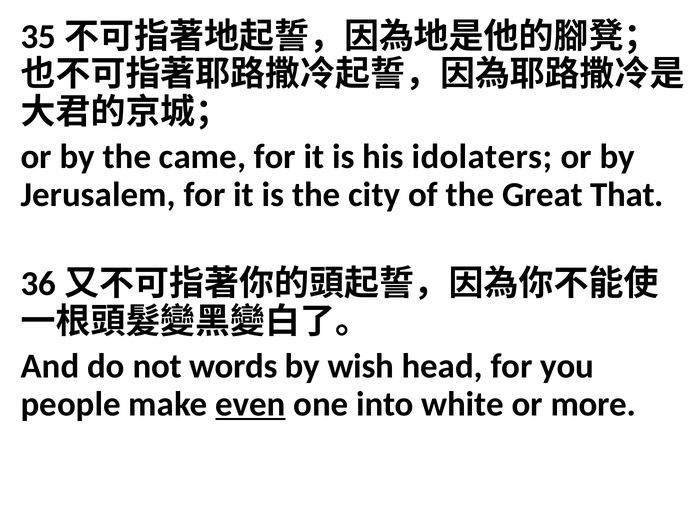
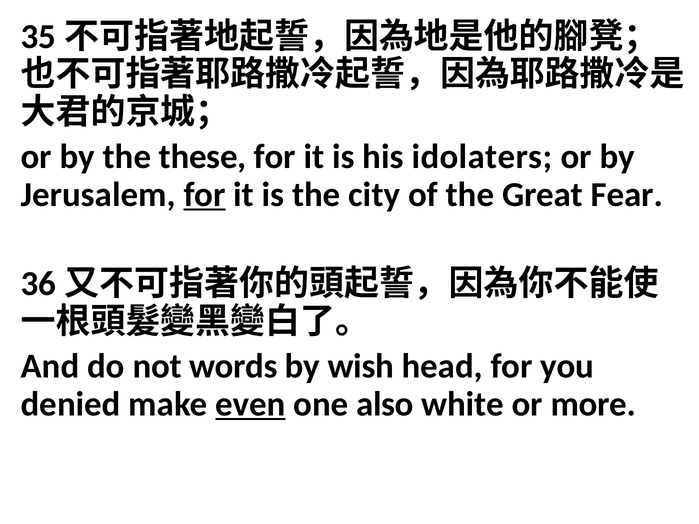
came: came -> these (203, 157)
for underline: none -> present (204, 195)
That: That -> Fear (627, 195)
people: people -> denied (71, 404)
into: into -> also (385, 404)
